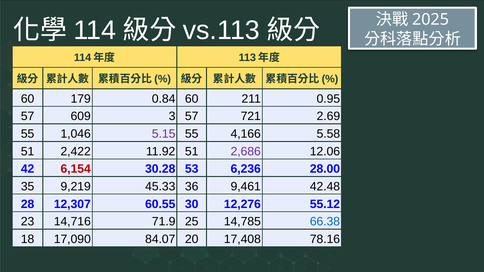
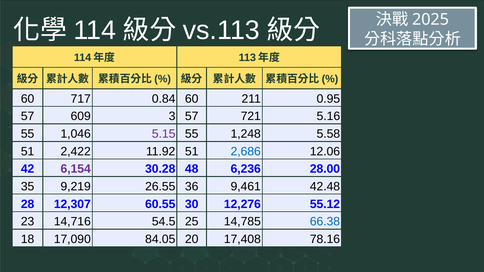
179: 179 -> 717 (81, 99)
2.69: 2.69 -> 5.16 (328, 116)
4,166: 4,166 -> 1,248 (246, 134)
2,686 colour: purple -> blue (246, 152)
6,154 colour: red -> purple (76, 169)
53: 53 -> 48 (192, 169)
45.33: 45.33 -> 26.55 (160, 187)
71.9: 71.9 -> 54.5 (164, 222)
84.07: 84.07 -> 84.05 (160, 239)
